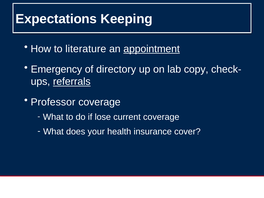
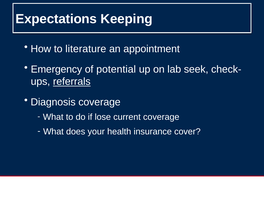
appointment underline: present -> none (152, 49)
directory: directory -> potential (116, 69)
copy: copy -> seek (196, 69)
Professor: Professor -> Diagnosis (53, 102)
